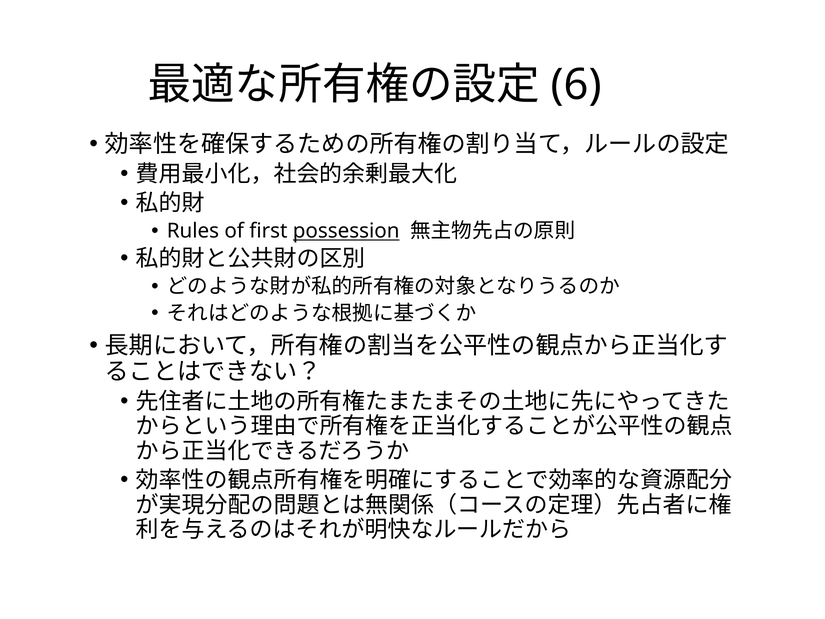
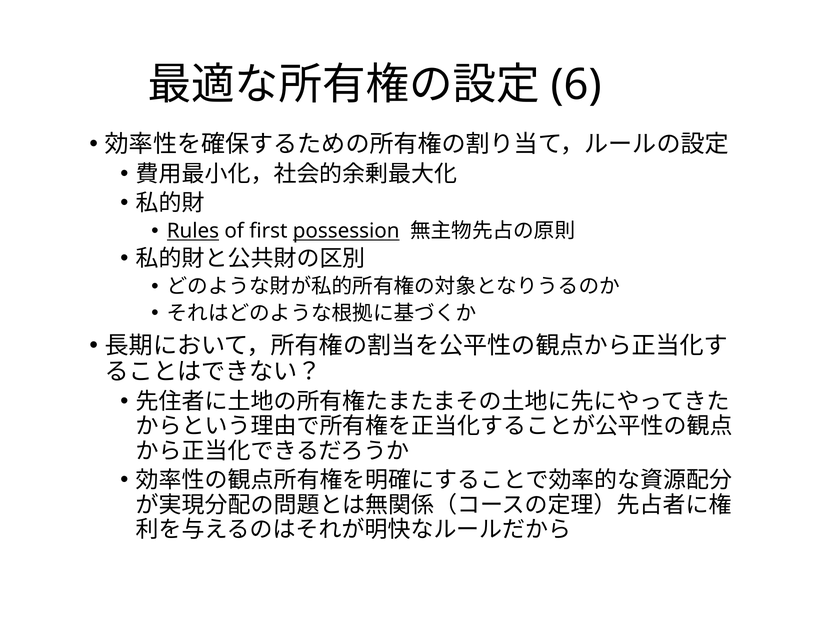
Rules underline: none -> present (193, 231)
